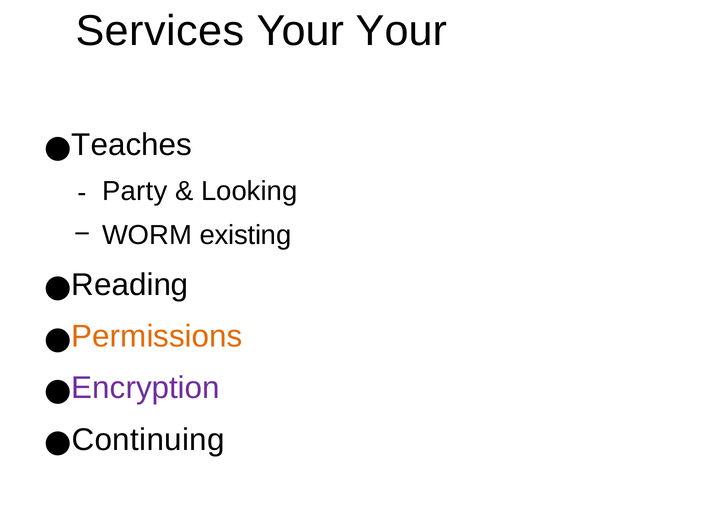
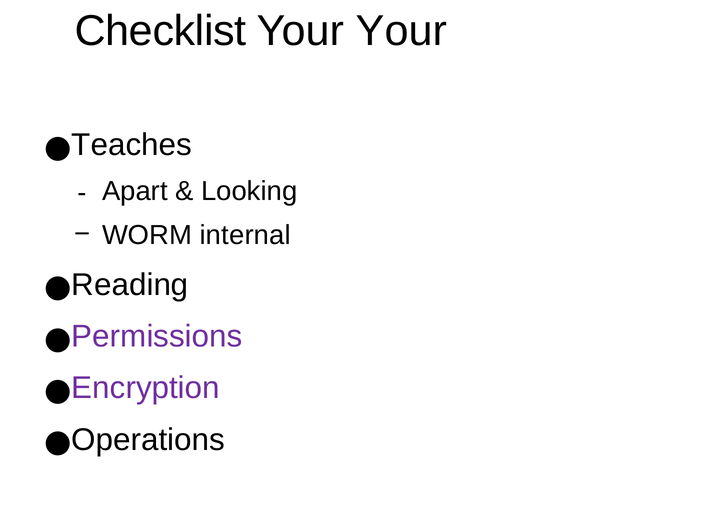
Services: Services -> Checklist (160, 31)
Party: Party -> Apart (135, 191)
existing: existing -> internal (245, 235)
Permissions colour: orange -> purple (157, 337)
Continuing: Continuing -> Operations (148, 440)
